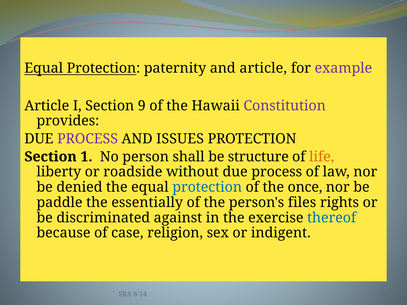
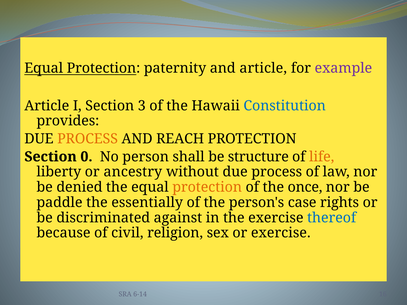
9: 9 -> 3 (142, 106)
Constitution colour: purple -> blue (285, 106)
PROCESS colour: purple -> orange (88, 139)
ISSUES: ISSUES -> REACH (180, 139)
1: 1 -> 0 (86, 157)
roadside: roadside -> ancestry (133, 172)
protection colour: blue -> orange (207, 187)
files: files -> case (302, 203)
case: case -> civil (127, 233)
or indigent: indigent -> exercise (281, 233)
